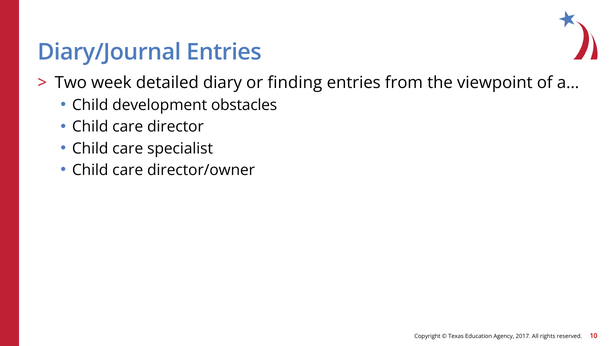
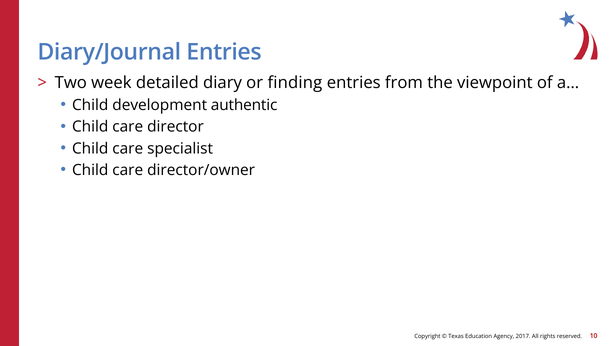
obstacles: obstacles -> authentic (244, 105)
